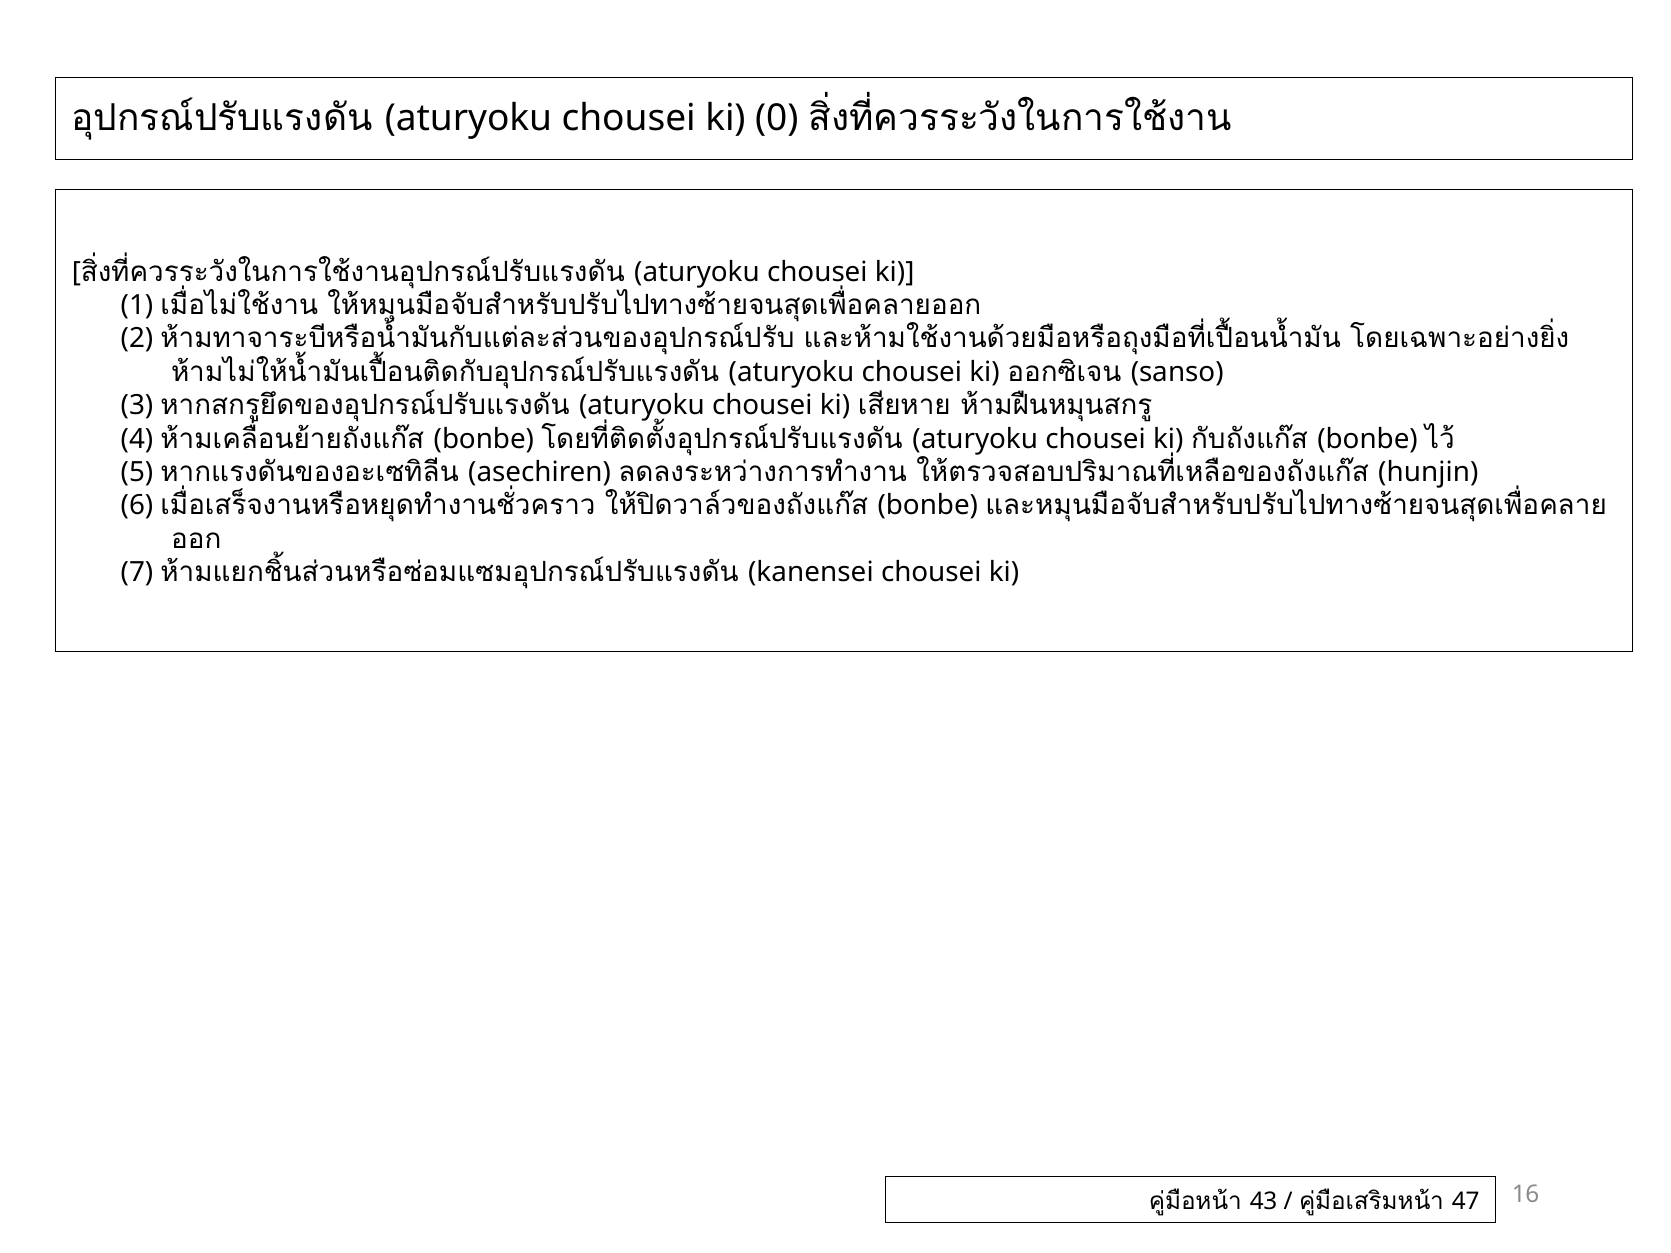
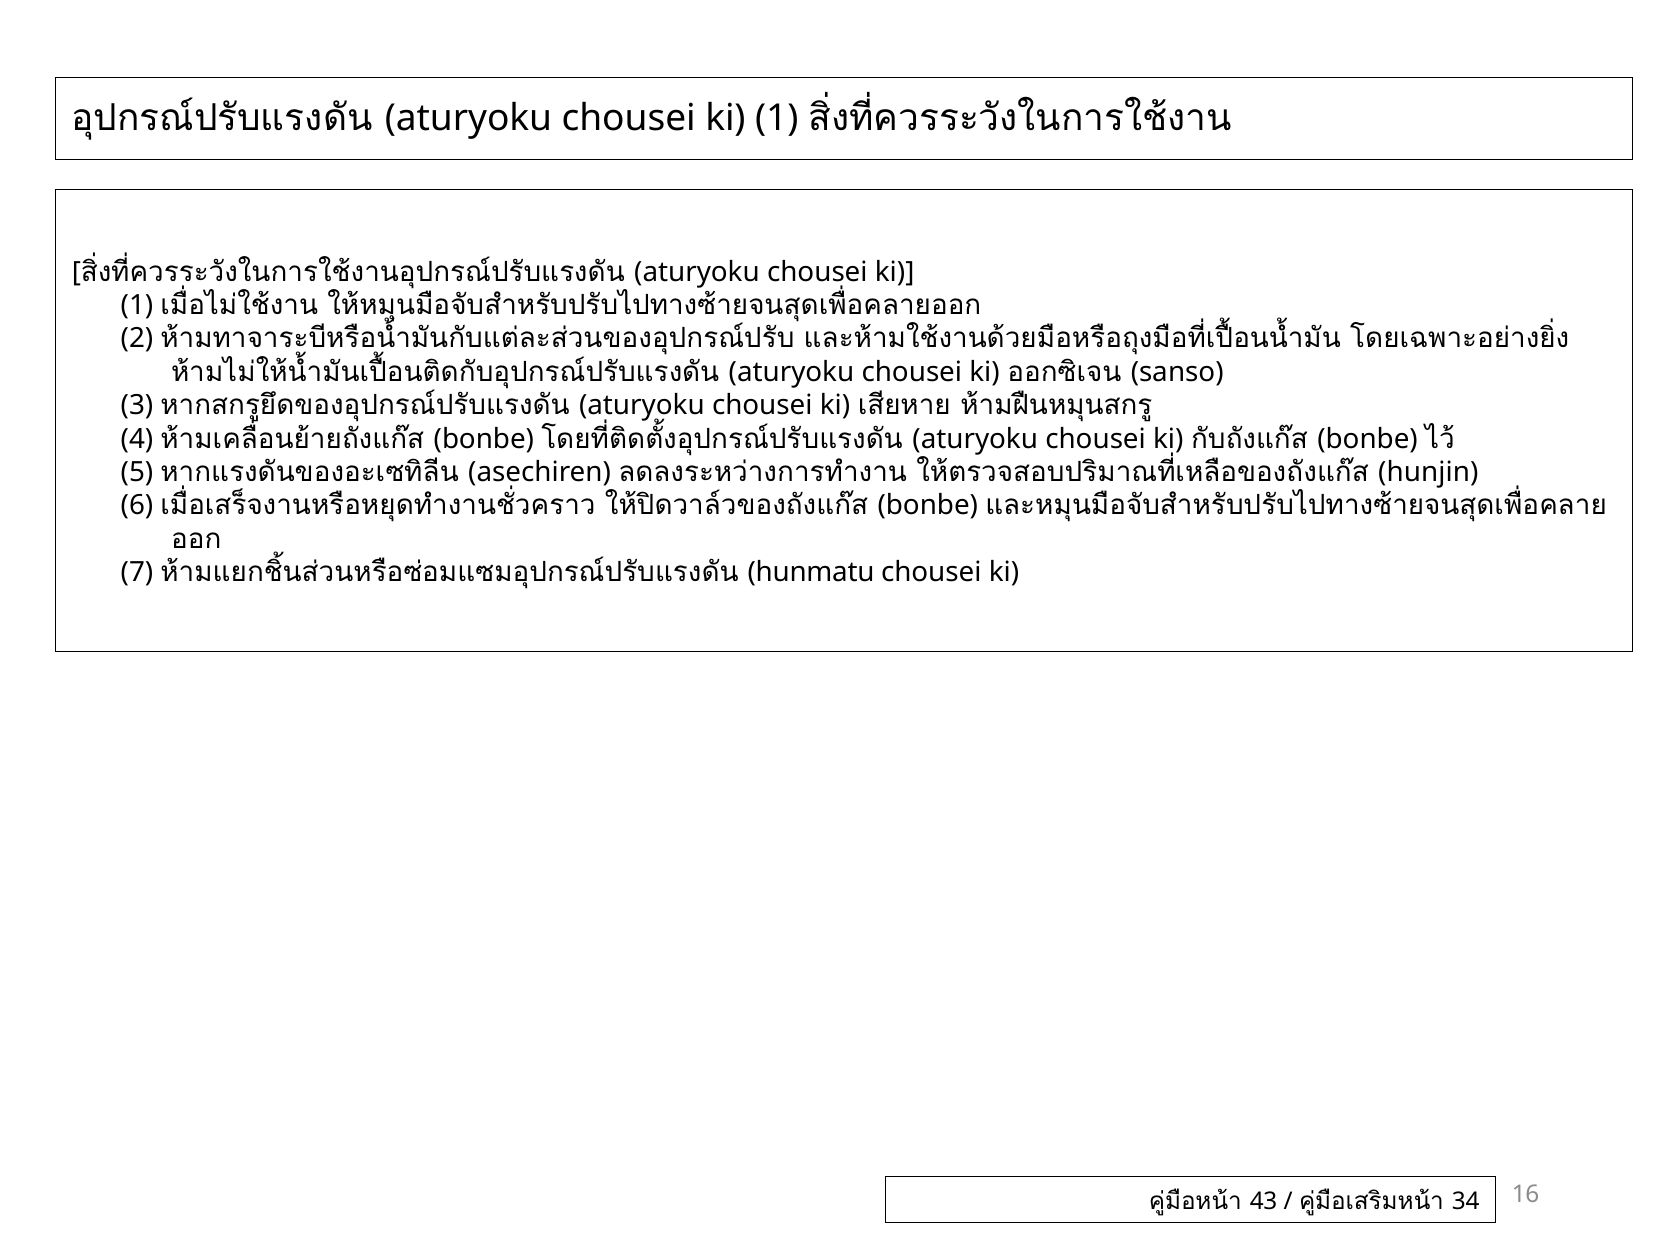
0: 0 -> 1 (777, 118)
kanensei: kanensei -> hunmatu (811, 573)
47: 47 -> 34 (1466, 1201)
